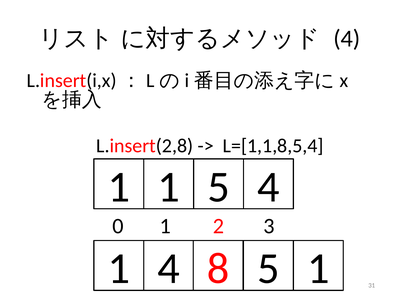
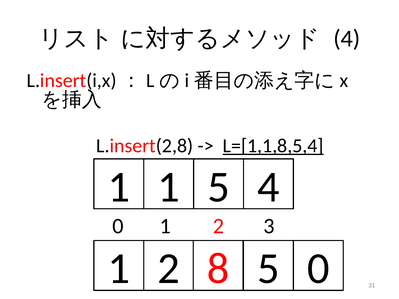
L=[1,1,8,5,4 underline: none -> present (273, 146)
4: 4 -> 2 (169, 269)
5 1: 1 -> 0 (318, 269)
